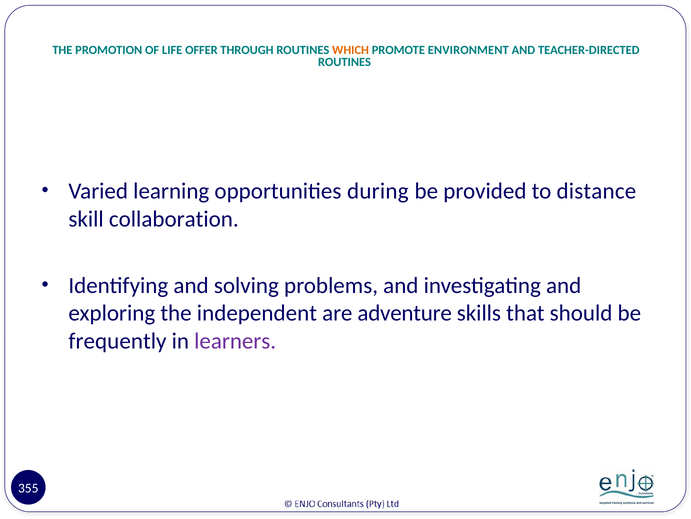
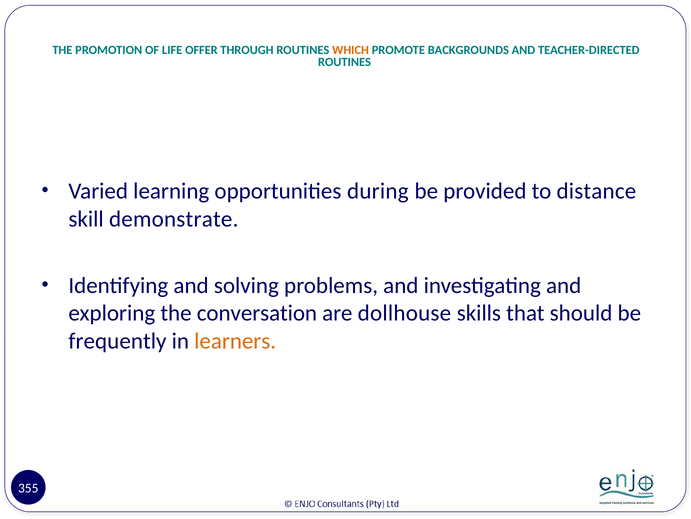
ENVIRONMENT: ENVIRONMENT -> BACKGROUNDS (468, 50)
collaboration: collaboration -> demonstrate (174, 219)
independent: independent -> conversation (257, 313)
adventure: adventure -> dollhouse (404, 313)
learners colour: purple -> orange (235, 340)
